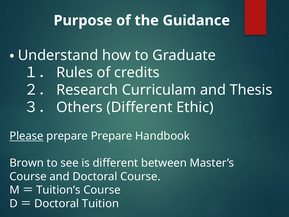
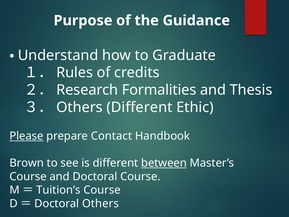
Curriculam: Curriculam -> Formalities (159, 90)
prepare Prepare: Prepare -> Contact (111, 136)
between underline: none -> present (164, 163)
Doctoral Tuition: Tuition -> Others (100, 203)
